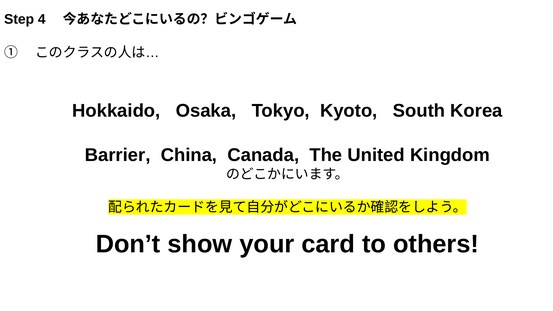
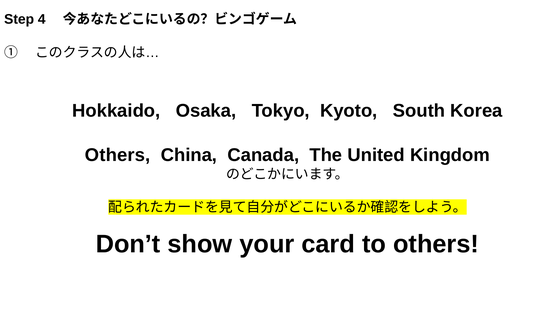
Barrier: Barrier -> Others (118, 155)
